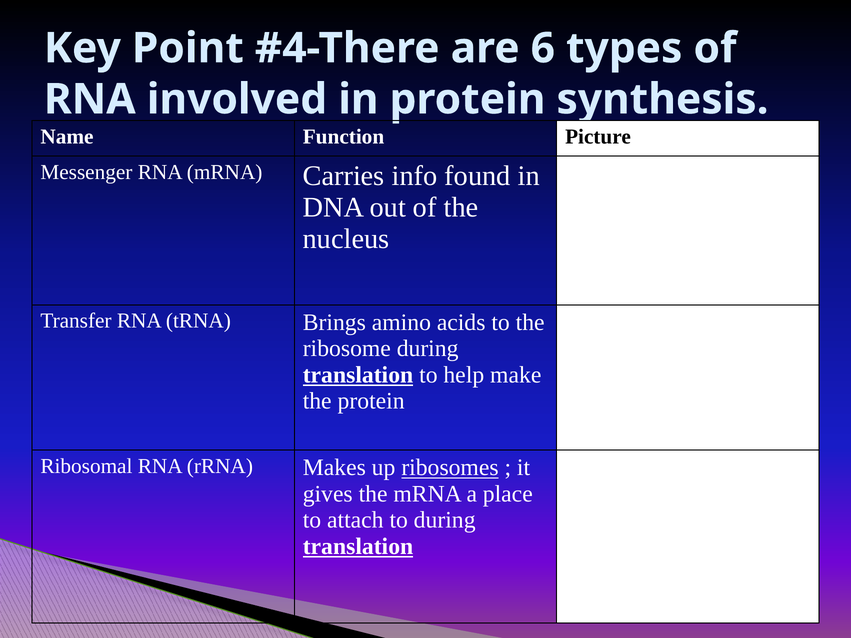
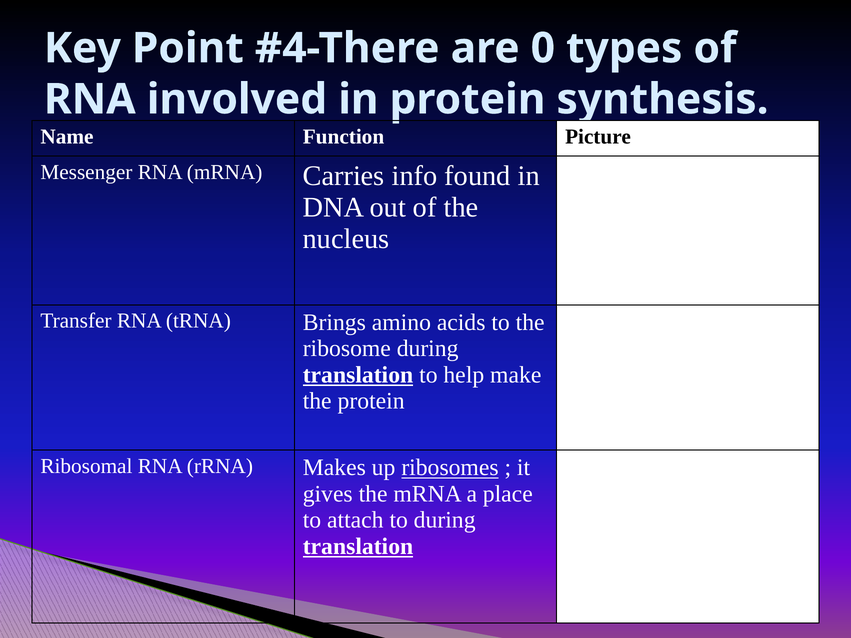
6: 6 -> 0 (543, 48)
